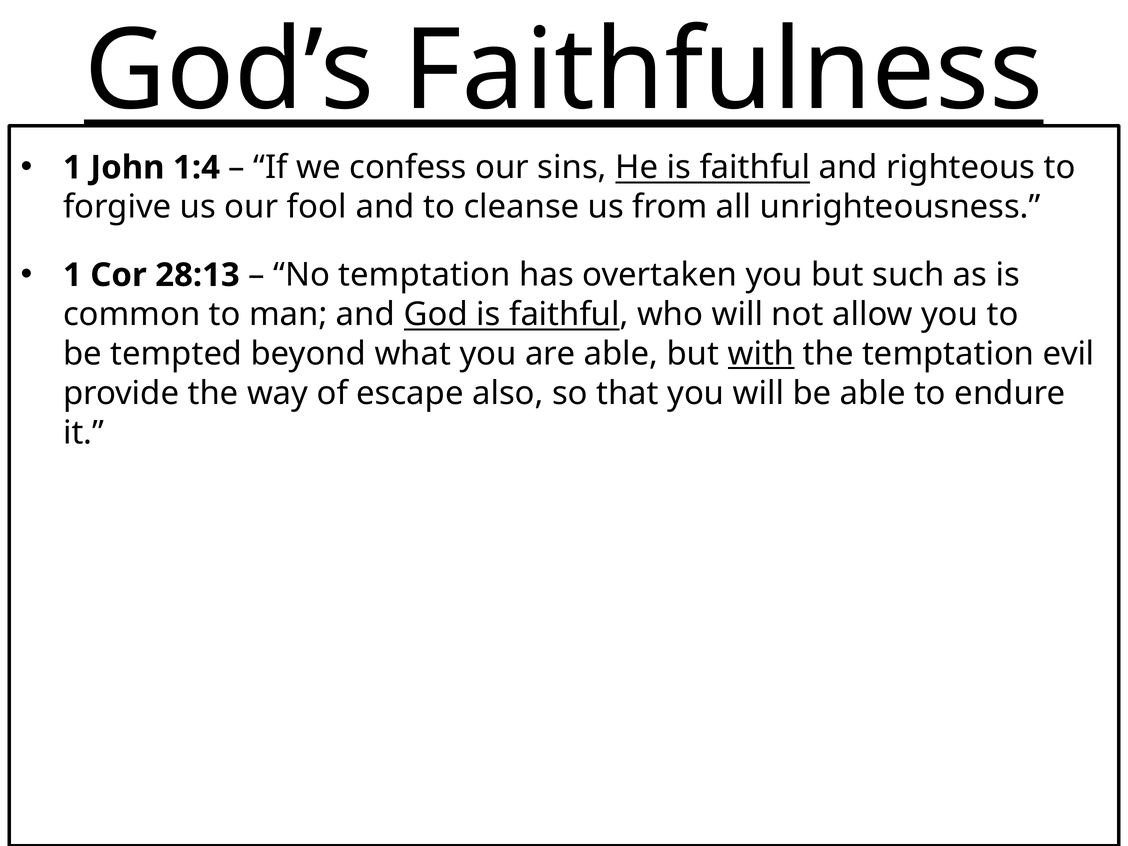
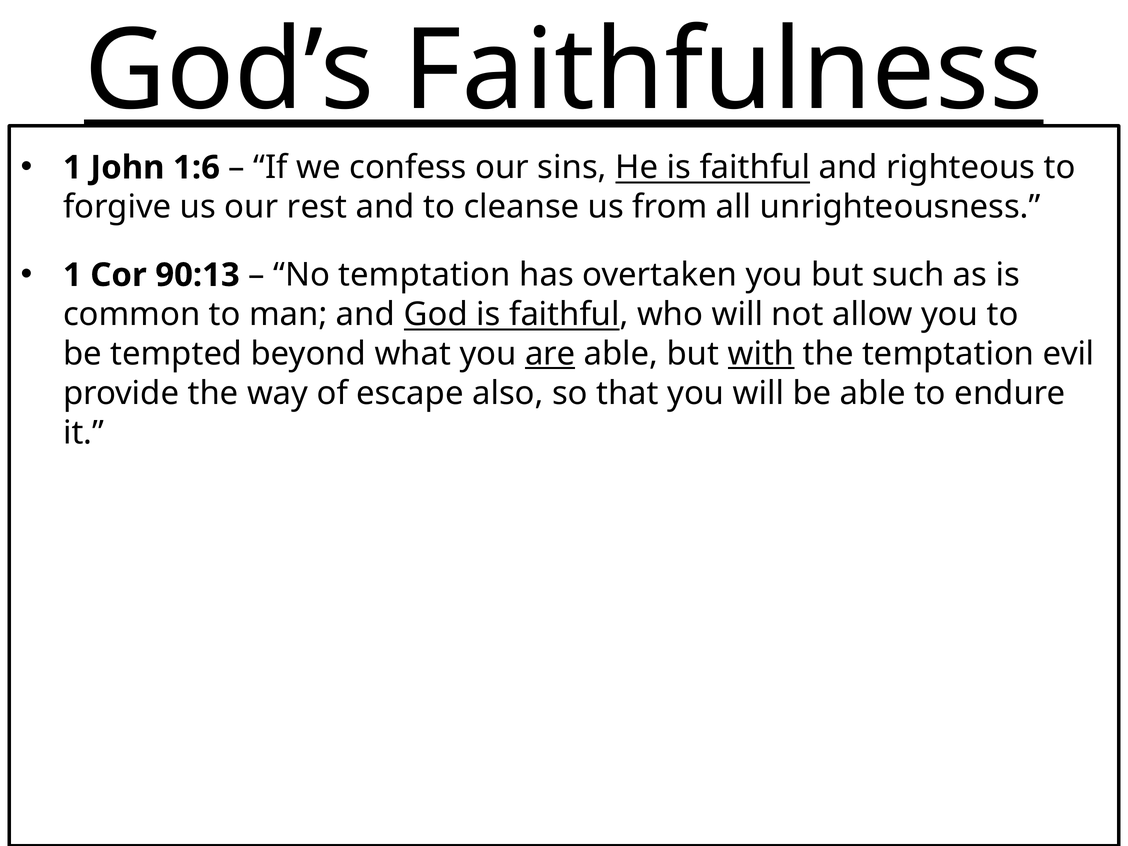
1:4: 1:4 -> 1:6 (197, 168)
fool: fool -> rest (317, 207)
28:13: 28:13 -> 90:13 (198, 275)
are underline: none -> present (550, 354)
